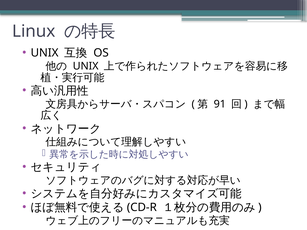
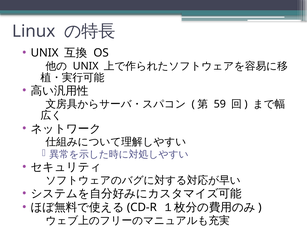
91: 91 -> 59 (220, 104)
